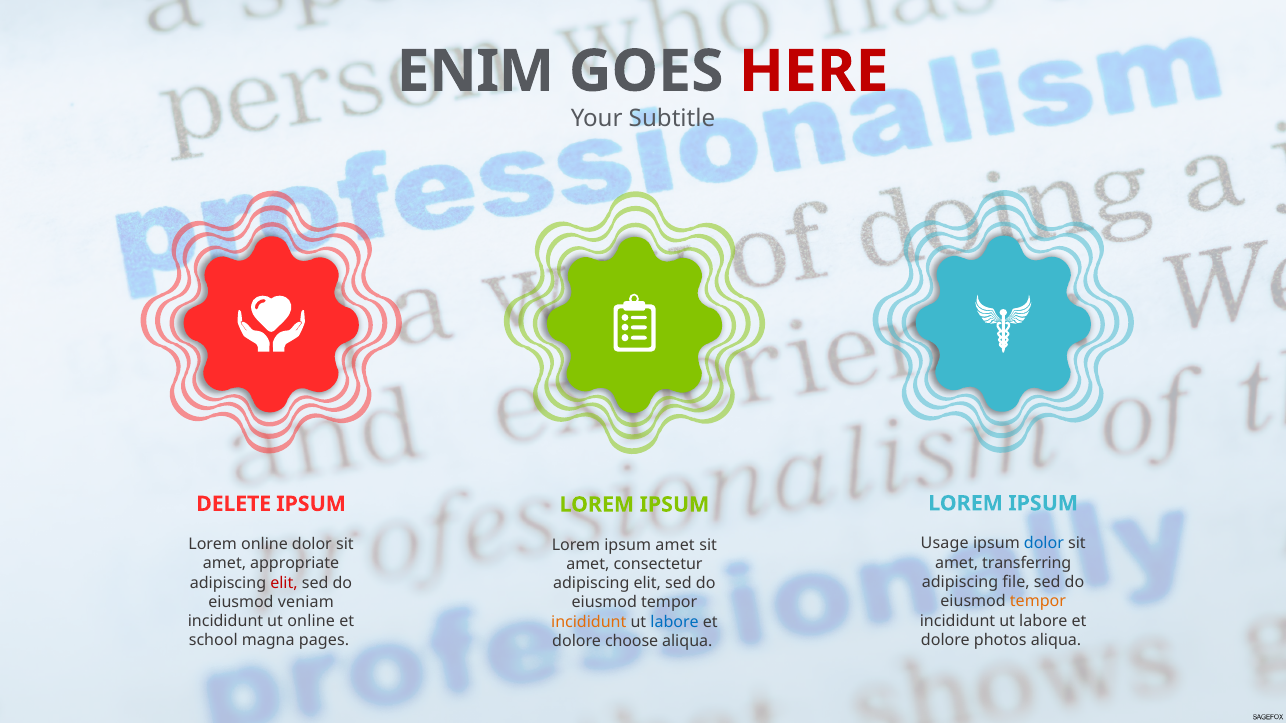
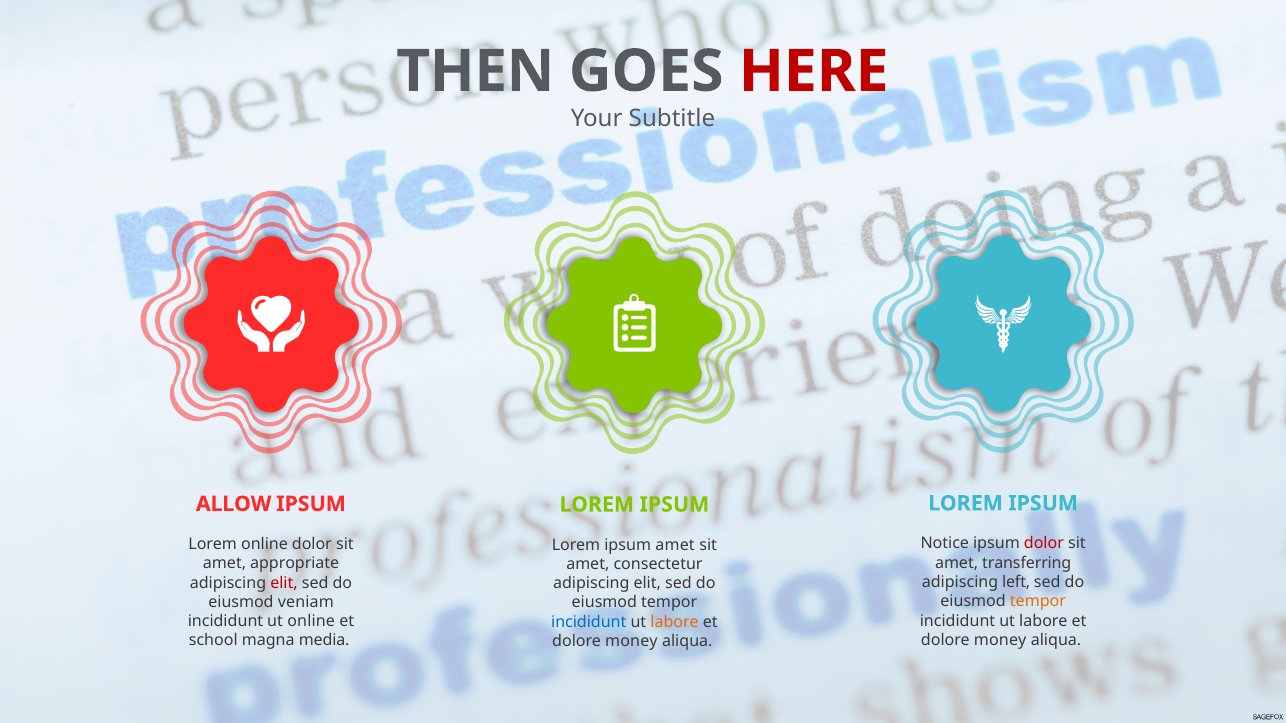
ENIM: ENIM -> THEN (475, 71)
DELETE: DELETE -> ALLOW (234, 504)
Usage: Usage -> Notice (945, 544)
dolor colour: blue -> red (1044, 544)
file: file -> left (1016, 583)
incididunt colour: orange -> blue (589, 622)
labore colour: blue -> orange (675, 622)
photos: photos -> money (1000, 640)
pages: pages -> media (324, 641)
choose: choose -> money (631, 642)
